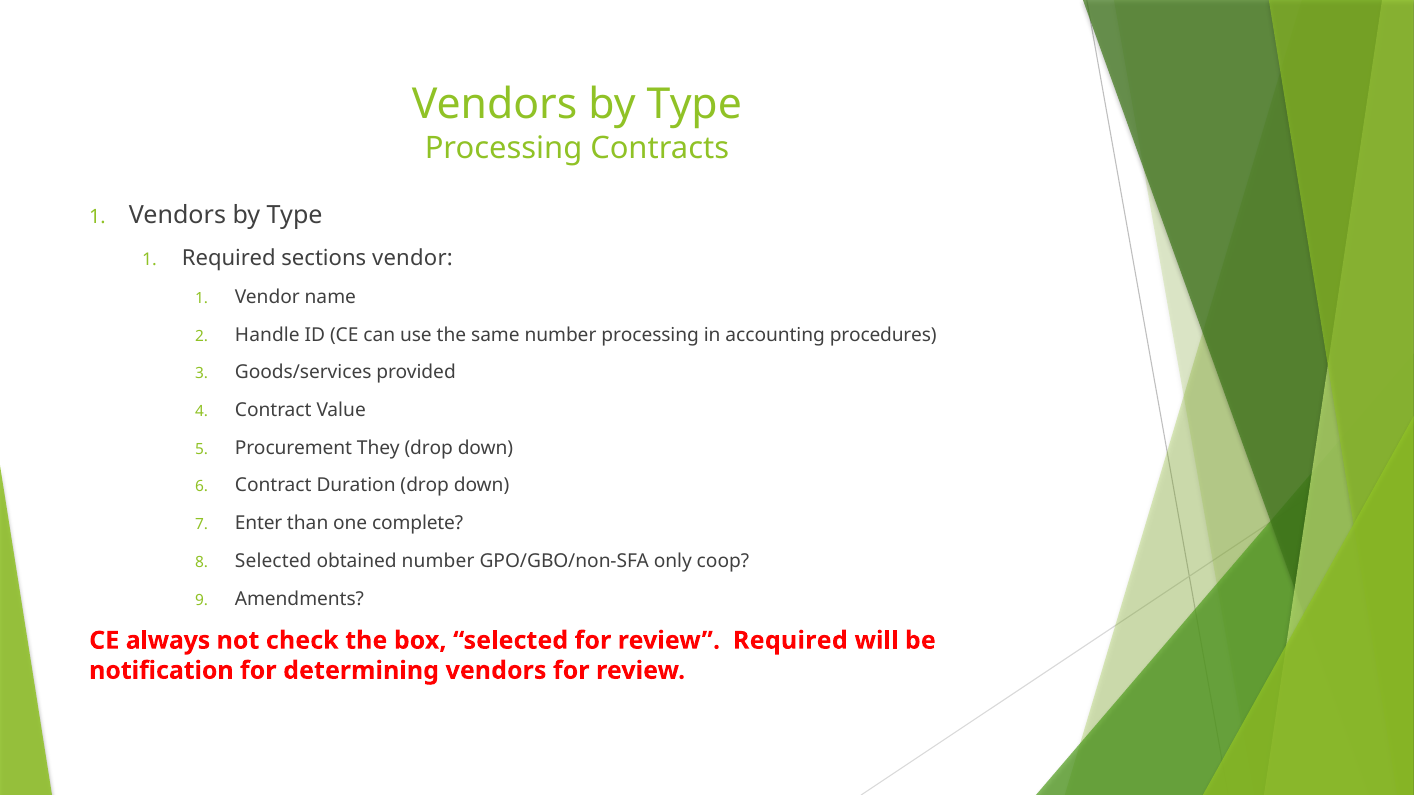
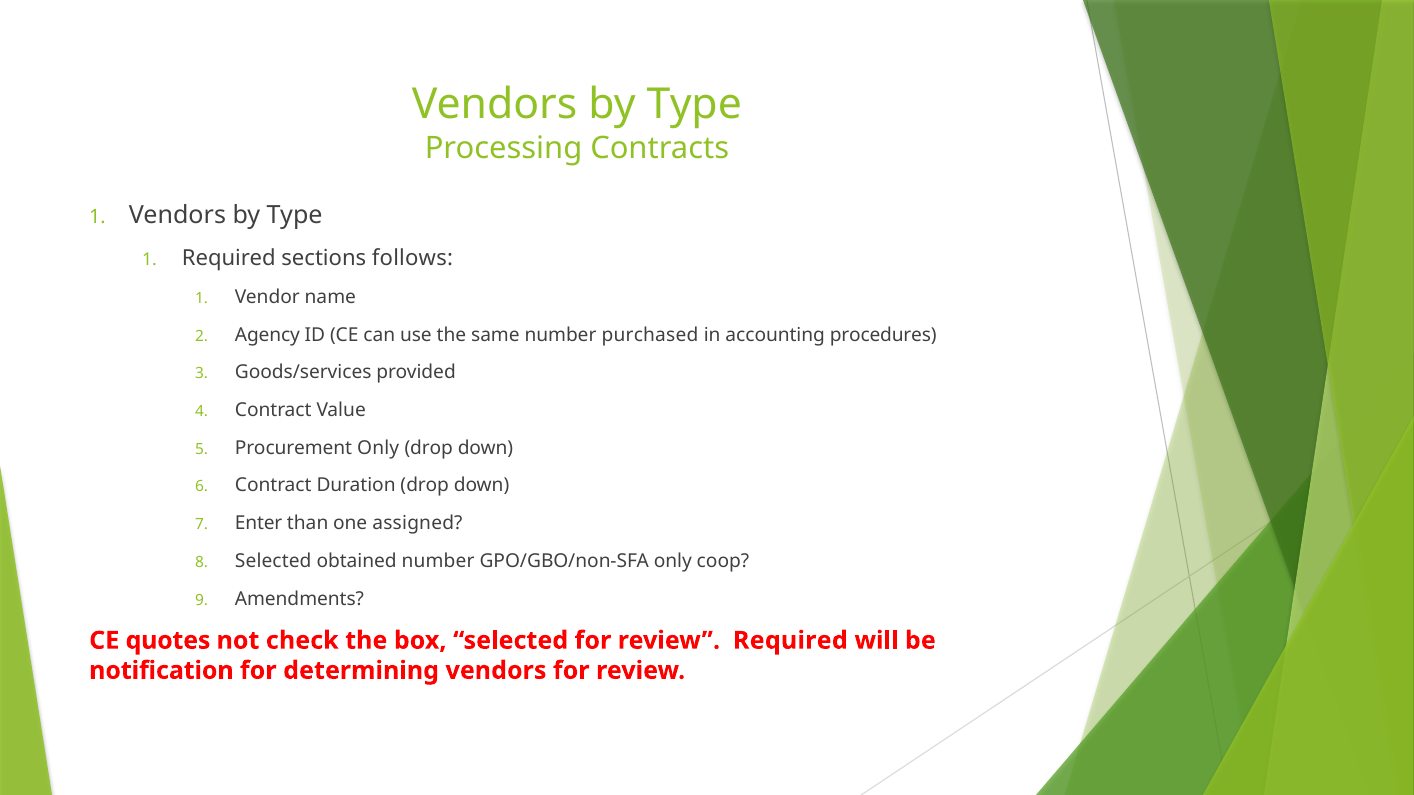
sections vendor: vendor -> follows (412, 258)
Handle: Handle -> Agency (267, 335)
number processing: processing -> purchased (650, 335)
Procurement They: They -> Only (378, 448)
complete: complete -> assigned (417, 524)
always: always -> quotes (168, 641)
